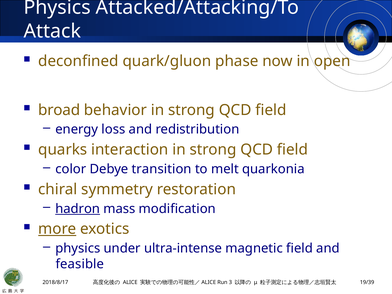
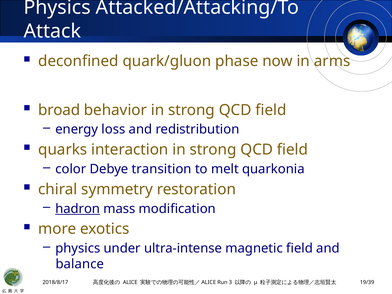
open: open -> arms (332, 61)
more underline: present -> none (57, 229)
feasible: feasible -> balance (80, 264)
